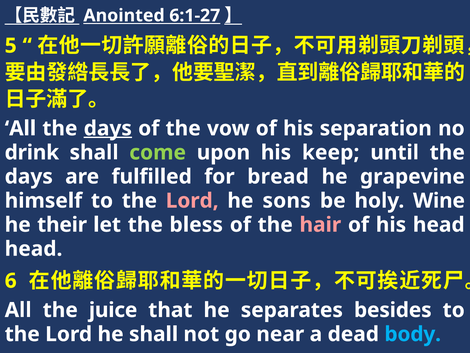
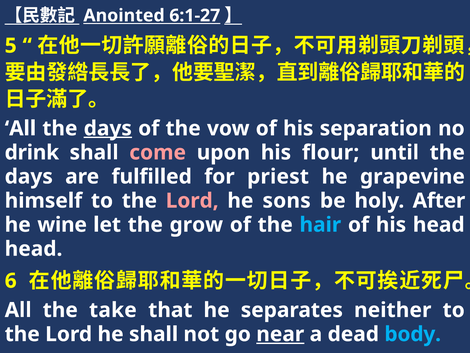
come colour: light green -> pink (158, 152)
keep: keep -> flour (331, 152)
bread: bread -> priest (278, 176)
Wine: Wine -> After (439, 200)
their: their -> wine (62, 224)
bless: bless -> grow (196, 224)
hair colour: pink -> light blue (320, 224)
juice: juice -> take (113, 310)
besides: besides -> neither (393, 310)
near underline: none -> present (280, 334)
